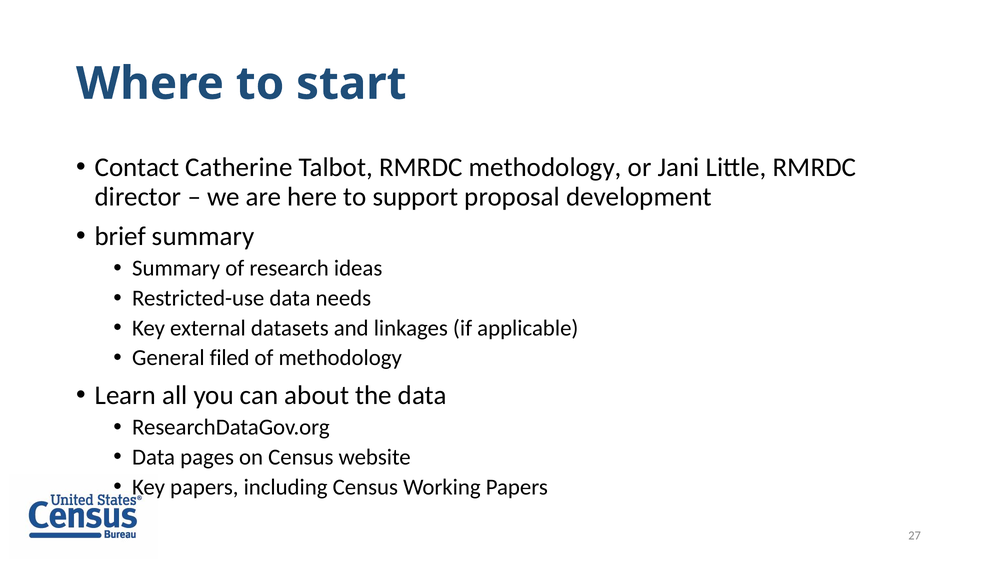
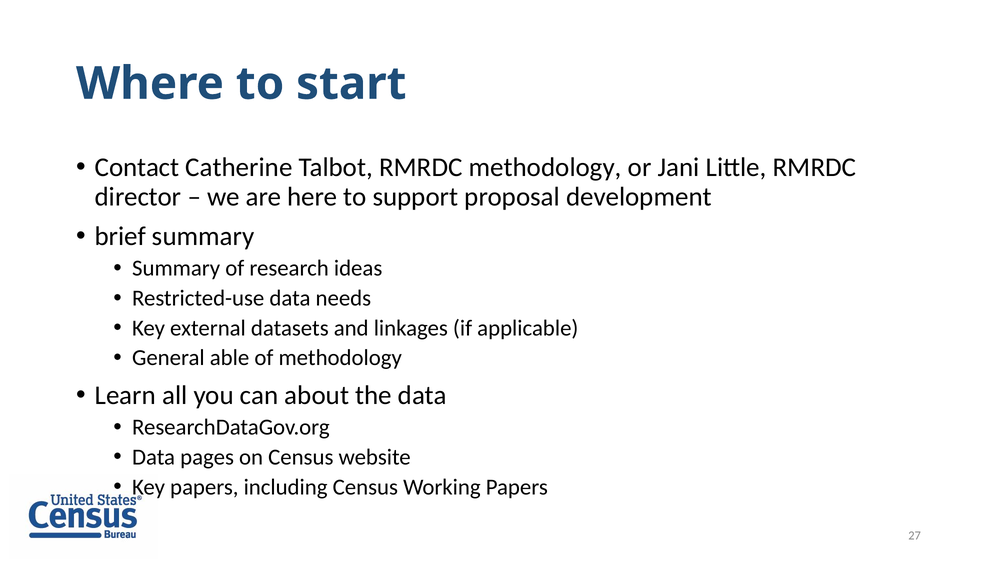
filed: filed -> able (230, 358)
